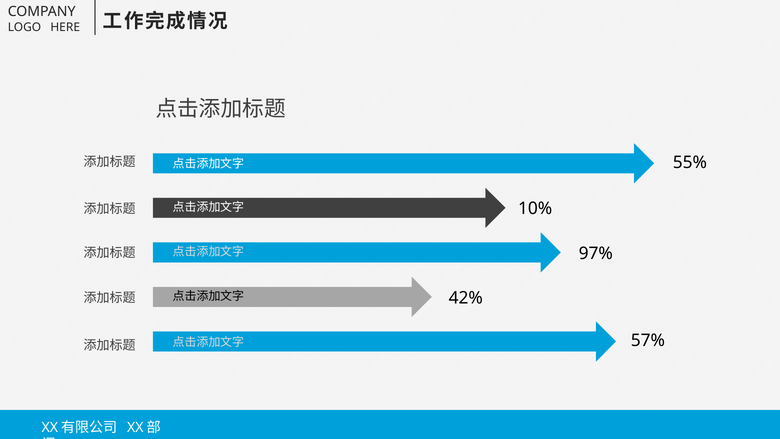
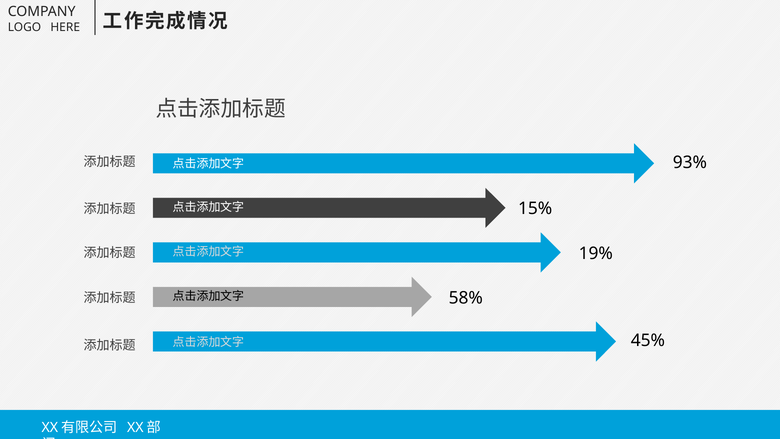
55%: 55% -> 93% (690, 162)
10%: 10% -> 15% (535, 208)
97%: 97% -> 19% (596, 253)
42%: 42% -> 58% (466, 298)
57%: 57% -> 45% (648, 340)
